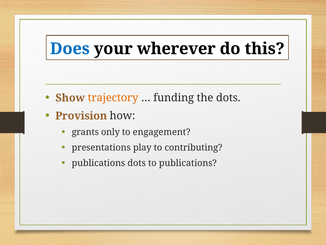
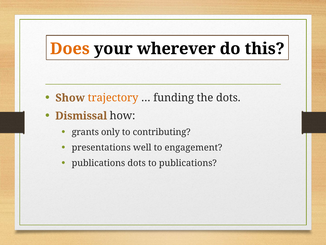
Does colour: blue -> orange (70, 49)
Provision: Provision -> Dismissal (81, 116)
engagement: engagement -> contributing (162, 132)
play: play -> well (142, 147)
contributing: contributing -> engagement (193, 147)
